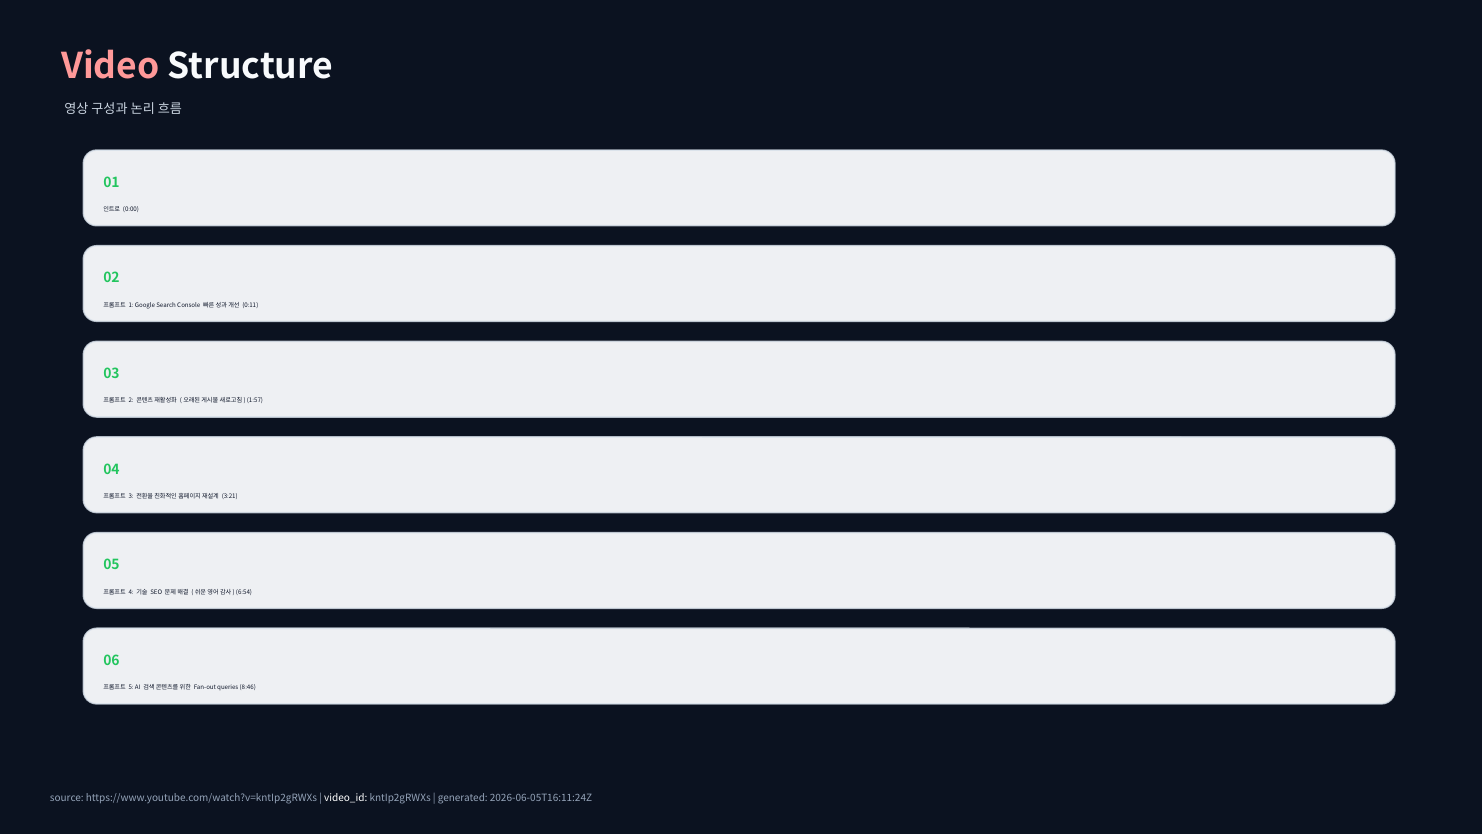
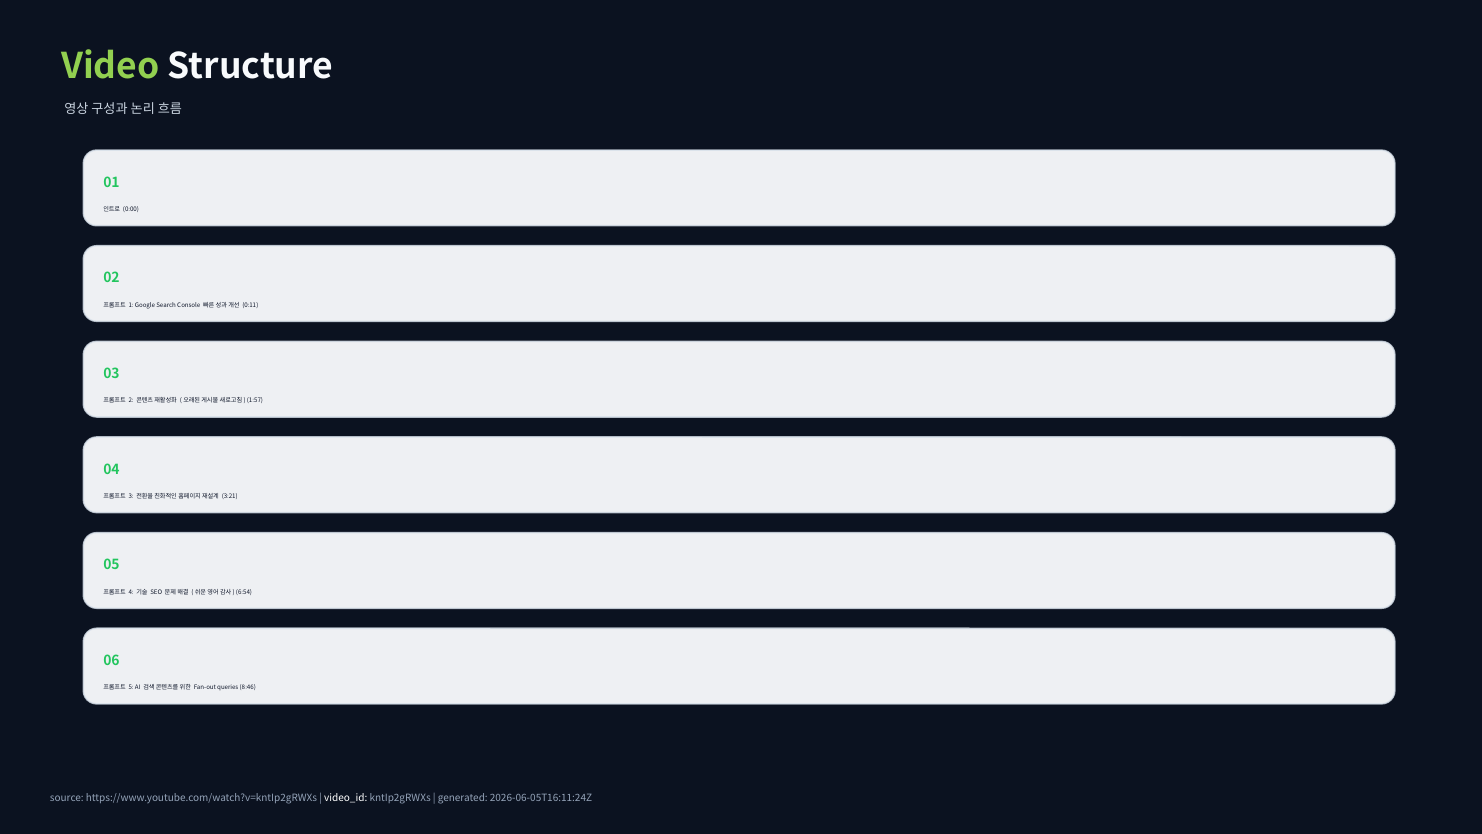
Video colour: pink -> light green (110, 66)
